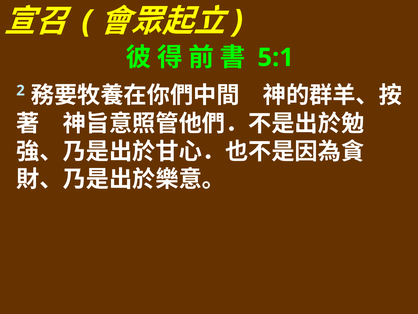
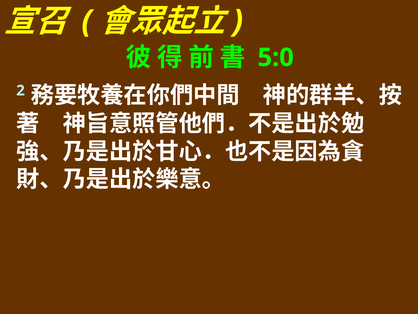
5:1: 5:1 -> 5:0 (276, 57)
